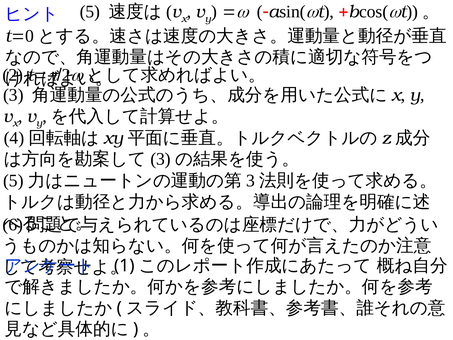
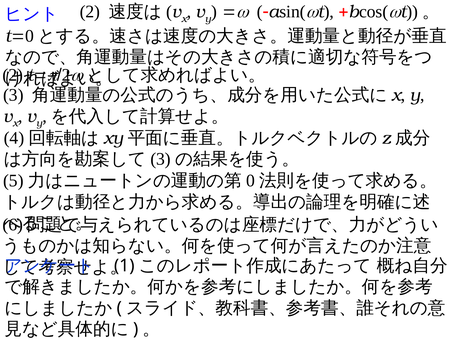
5: 5 -> 2 (90, 12)
3: 3 -> 0 (250, 181)
